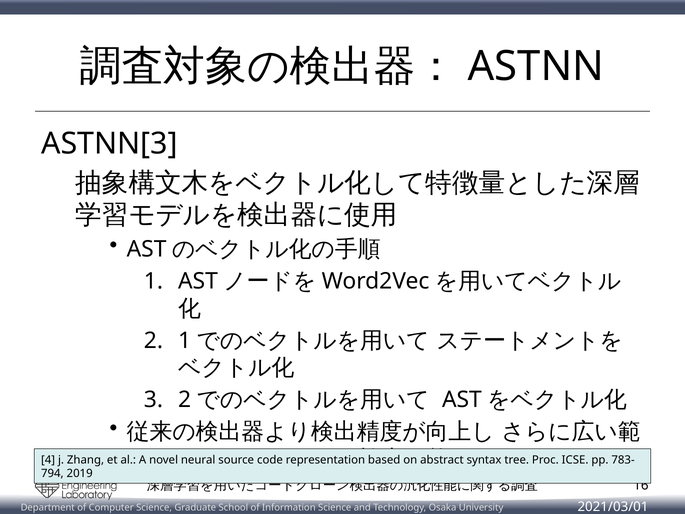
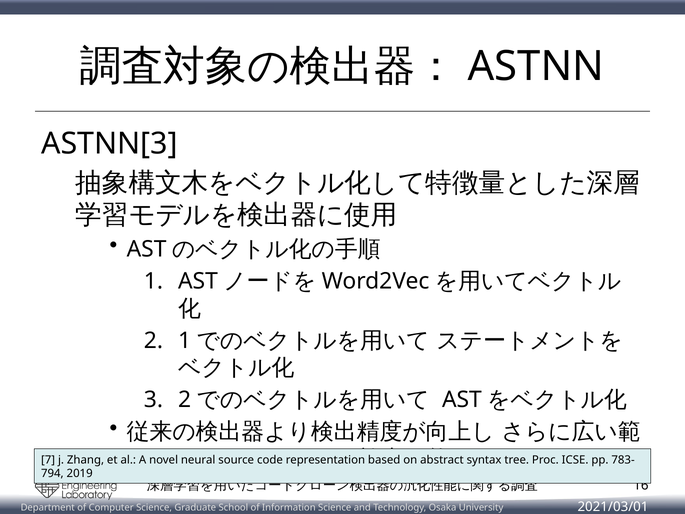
4: 4 -> 7 (48, 460)
